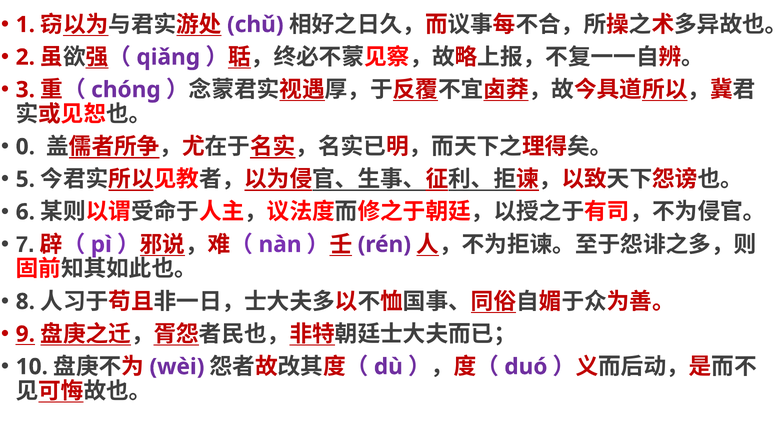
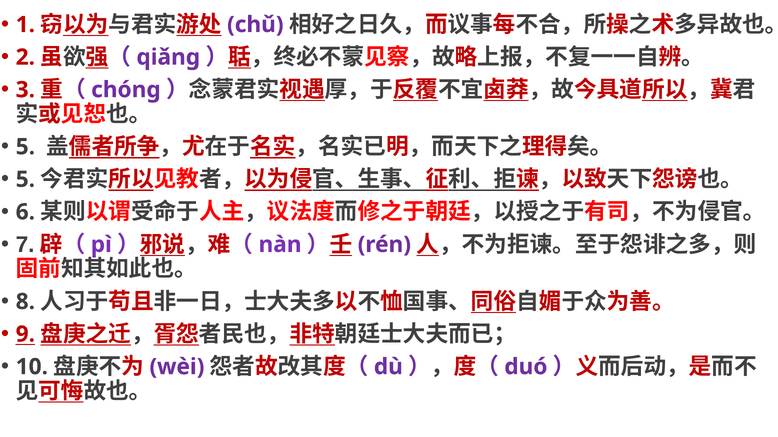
0: 0 -> 5 (25, 147)
